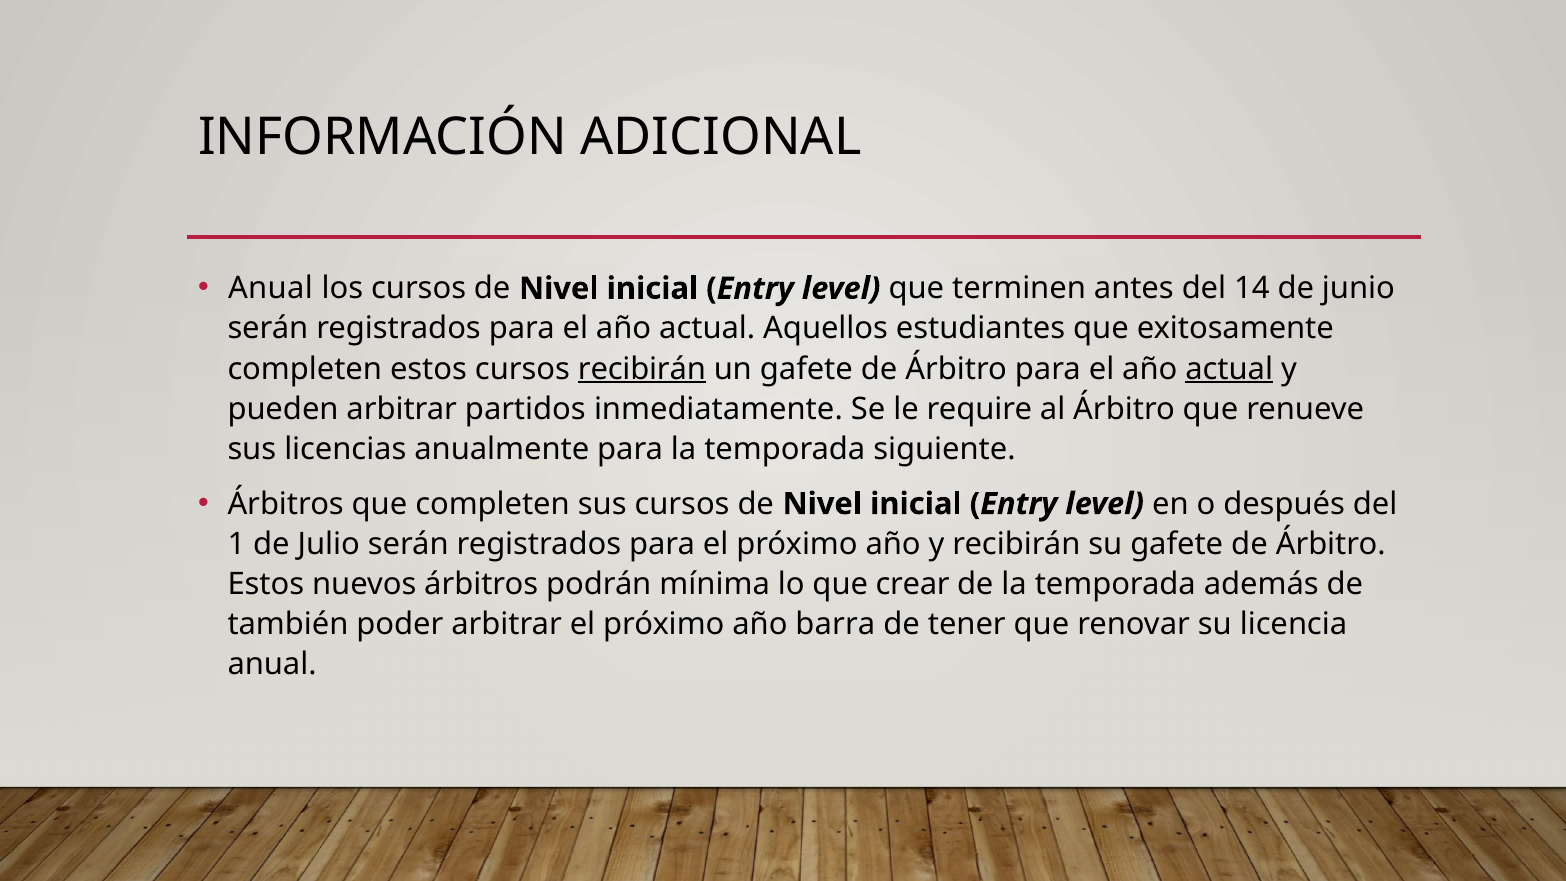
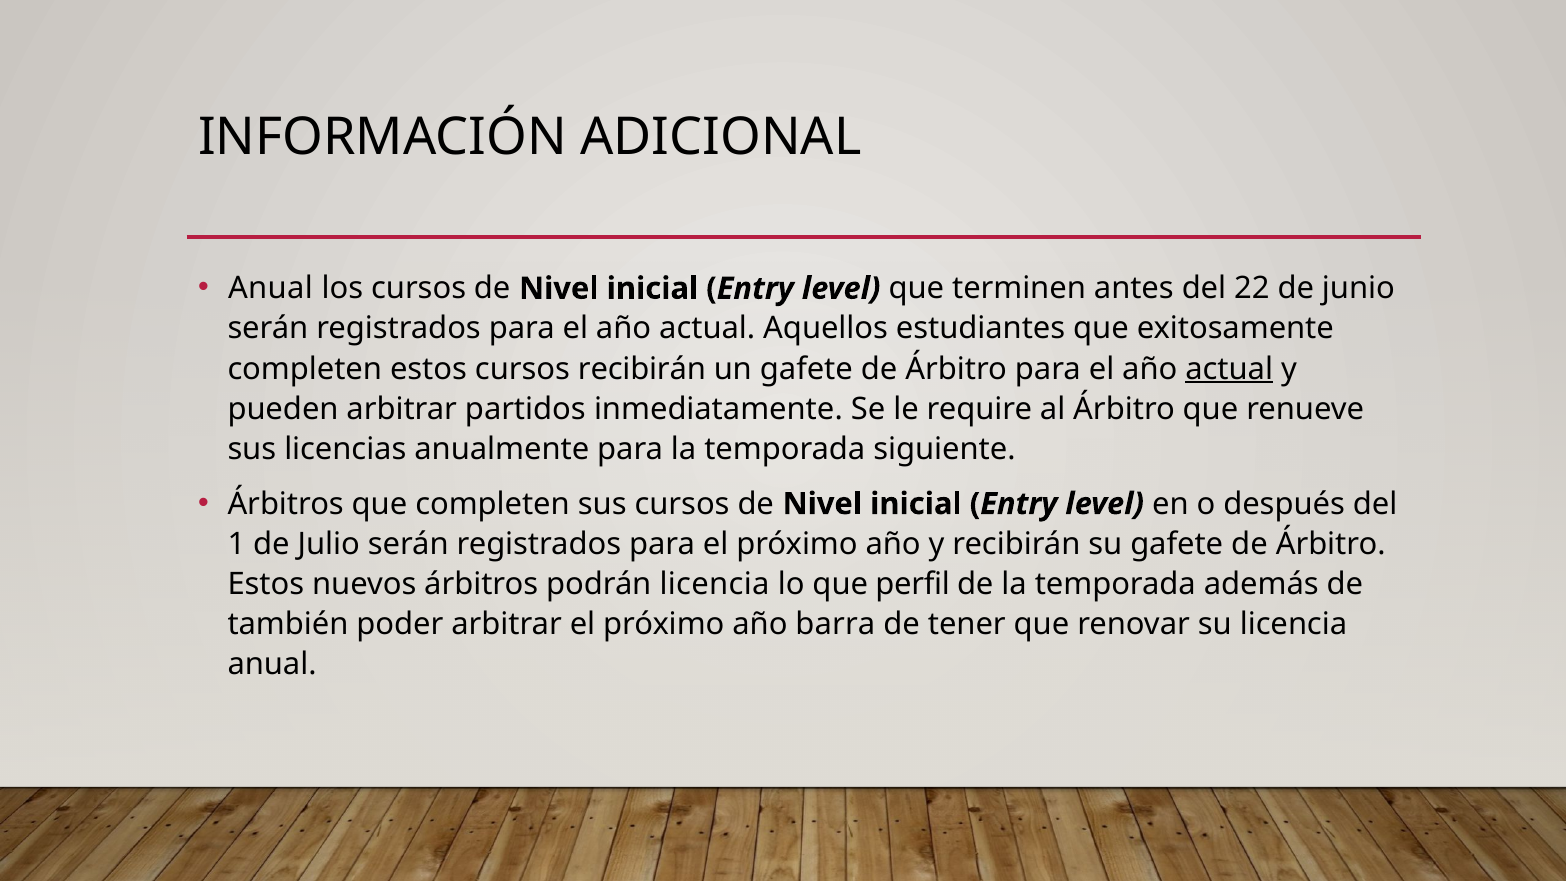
14: 14 -> 22 (1252, 288)
recibirán underline: present -> none (642, 369)
podrán mínima: mínima -> licencia (714, 584)
crear: crear -> perfil (913, 584)
